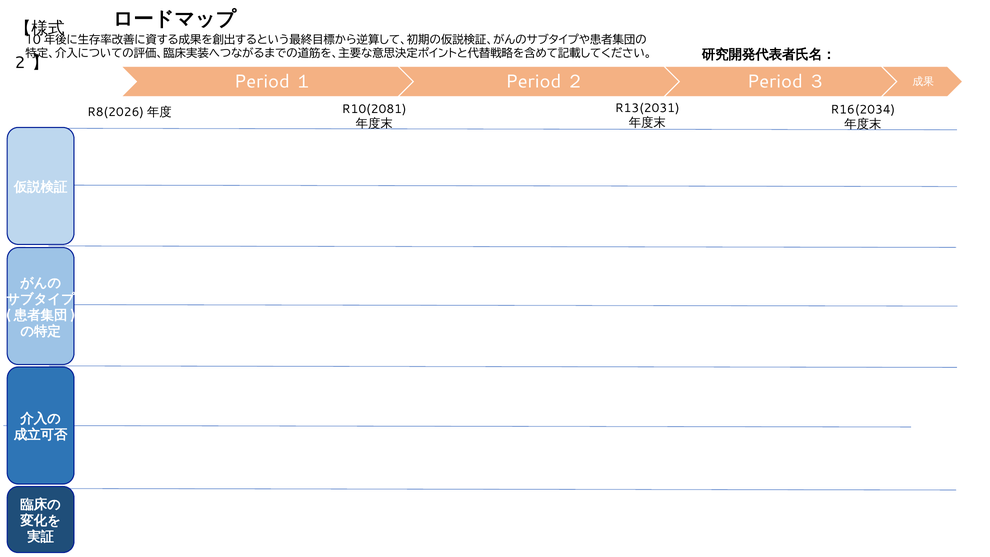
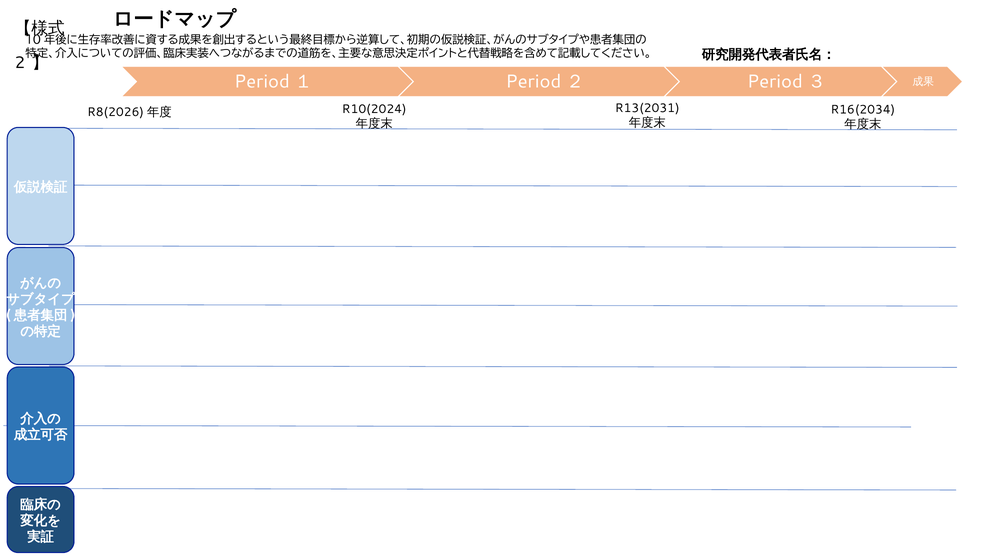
R10(2081: R10(2081 -> R10(2024 (374, 109)
